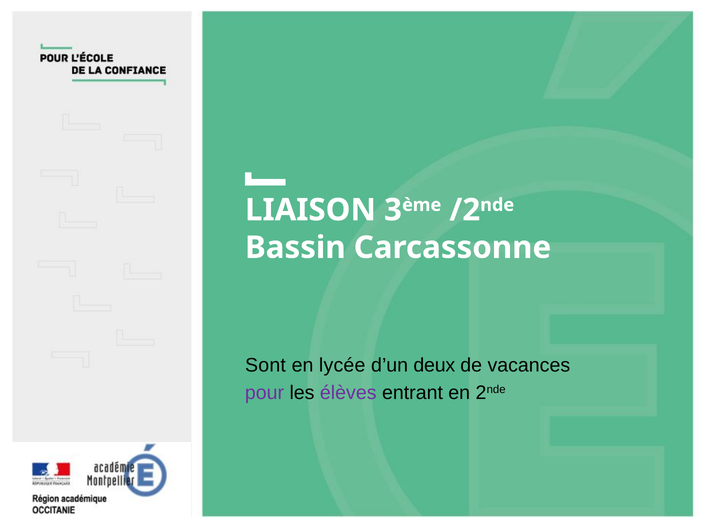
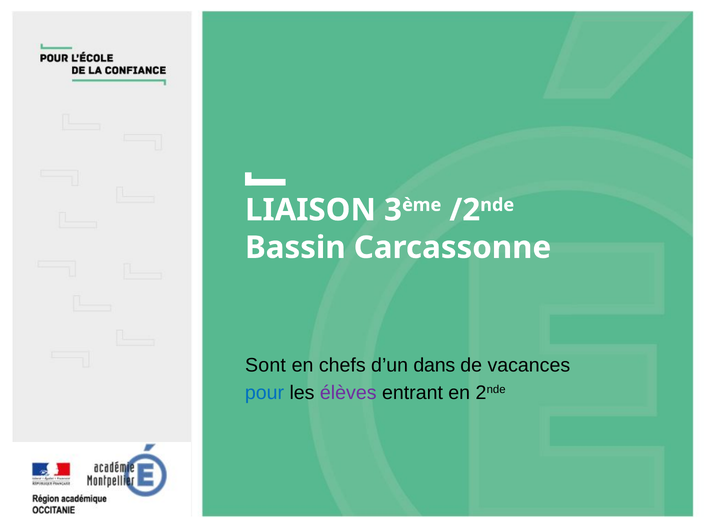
lycée: lycée -> chefs (342, 365)
deux: deux -> dans (434, 365)
pour colour: purple -> blue (265, 393)
